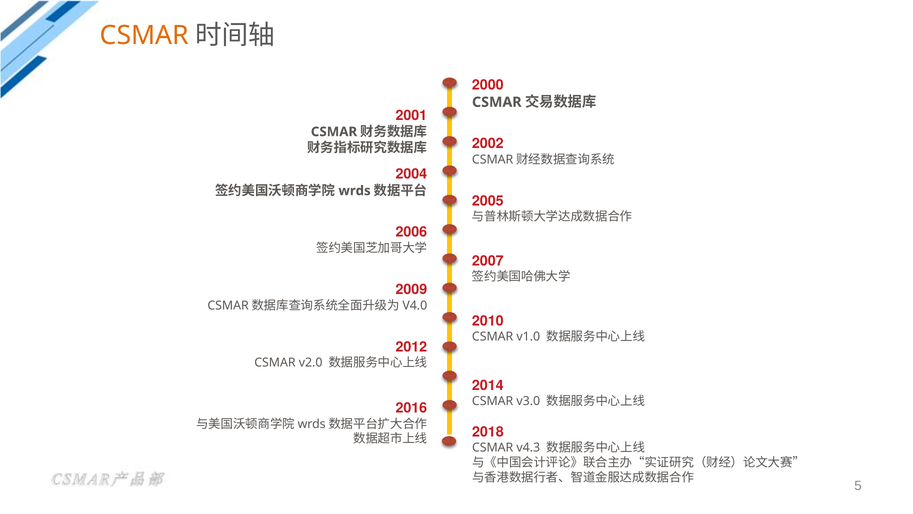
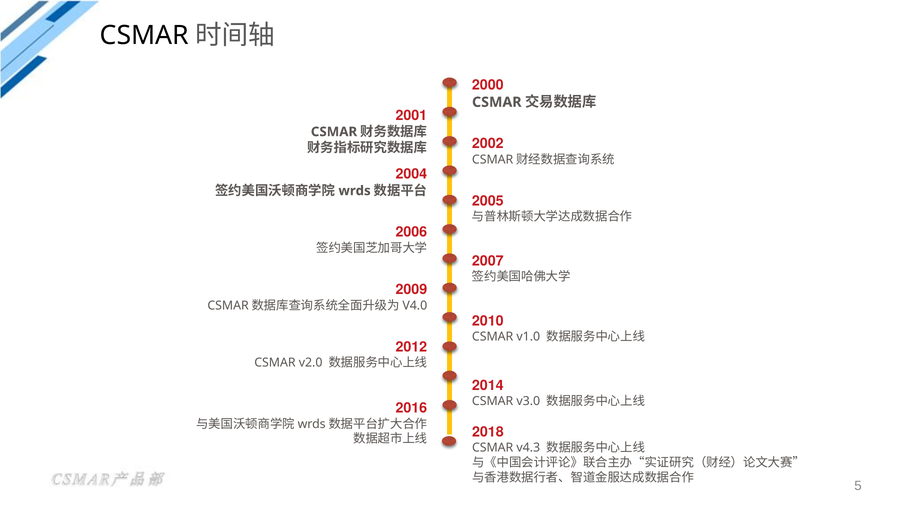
CSMAR colour: orange -> black (144, 36)
